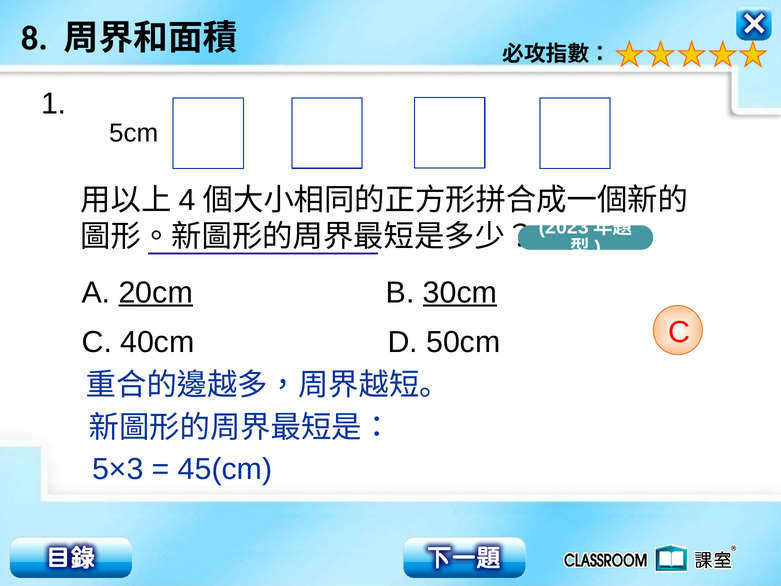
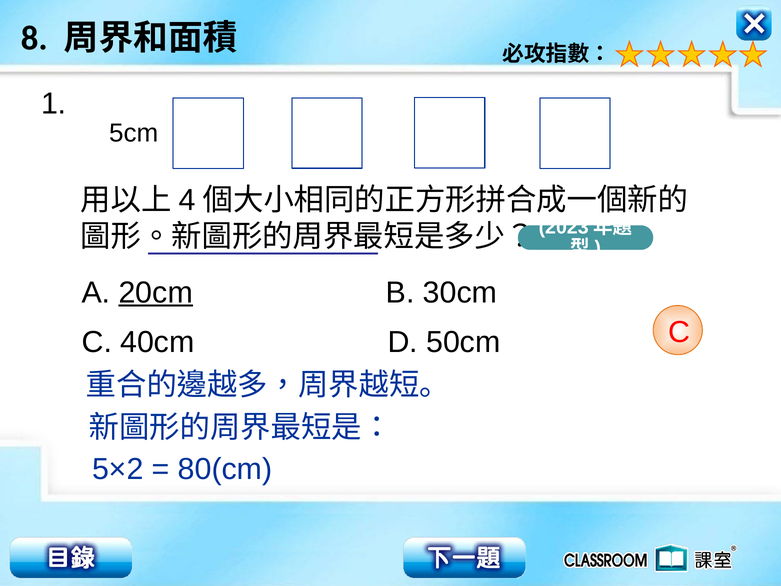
30cm underline: present -> none (460, 292)
5×3: 5×3 -> 5×2 (118, 469)
45(cm: 45(cm -> 80(cm (225, 469)
